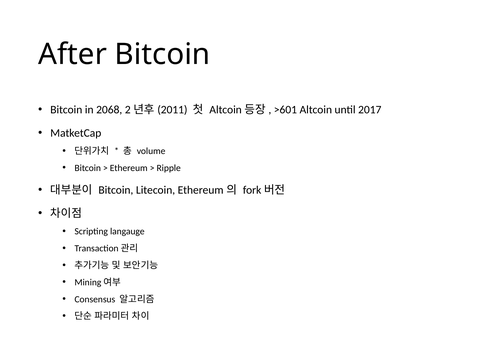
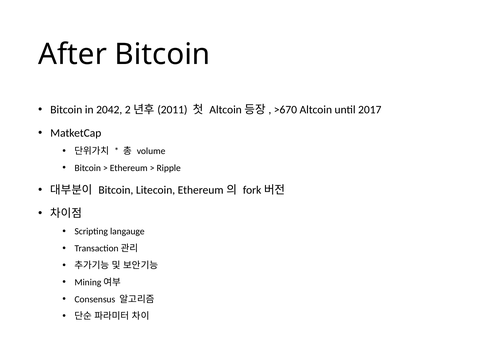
2068: 2068 -> 2042 (109, 110)
>601: >601 -> >670 (285, 110)
